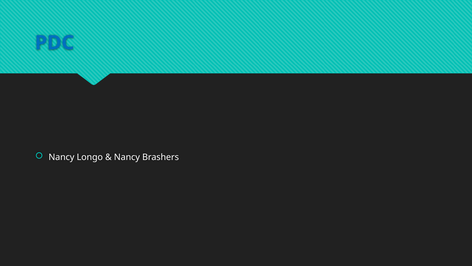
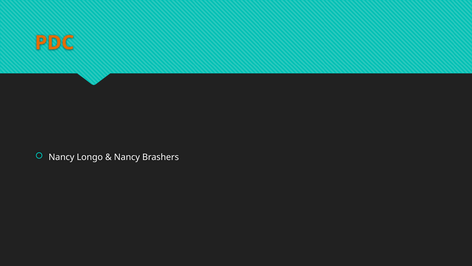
PDC colour: blue -> orange (54, 43)
